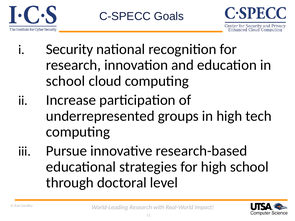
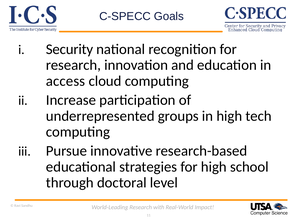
school: school -> access (66, 81)
